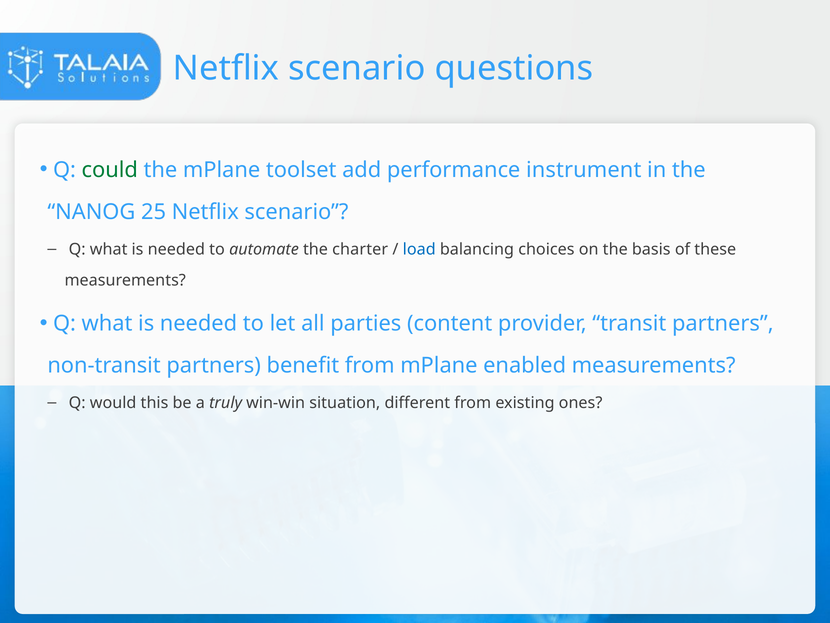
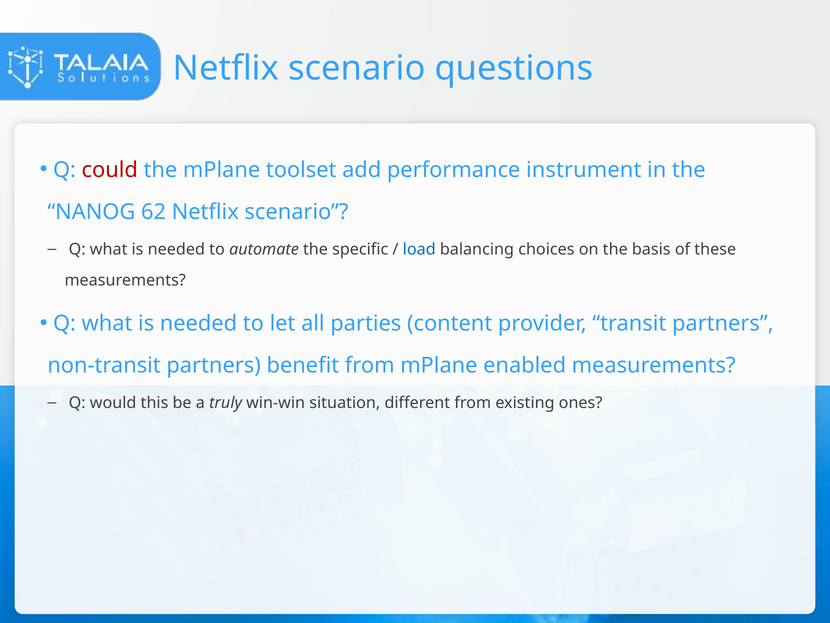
could colour: green -> red (110, 170)
25: 25 -> 62 (154, 212)
charter: charter -> specific (360, 249)
